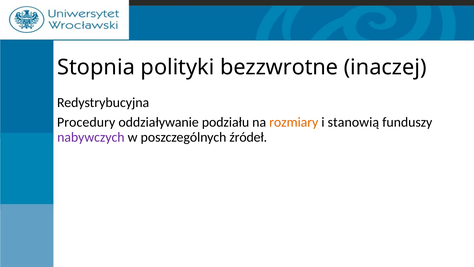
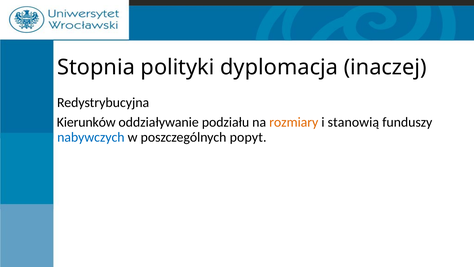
bezzwrotne: bezzwrotne -> dyplomacja (279, 67)
Procedury: Procedury -> Kierunków (86, 122)
nabywczych colour: purple -> blue (91, 137)
źródeł: źródeł -> popyt (248, 137)
